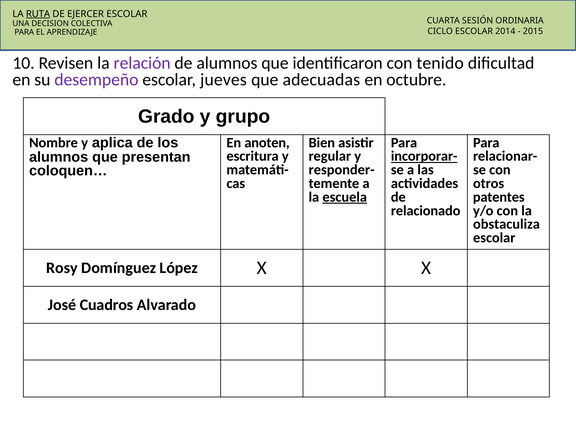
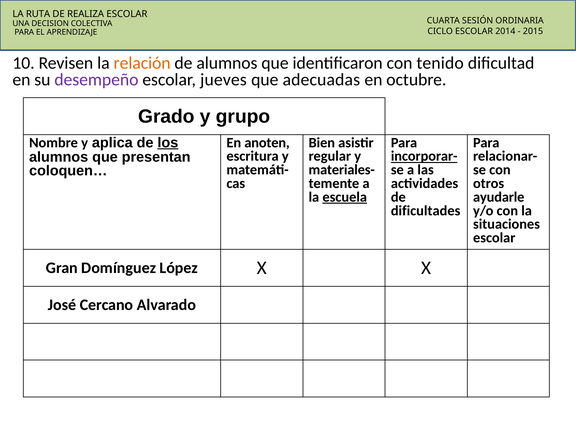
RUTA underline: present -> none (38, 14)
EJERCER: EJERCER -> REALIZA (86, 14)
relación colour: purple -> orange (142, 63)
los underline: none -> present (168, 143)
responder-: responder- -> materiales- (342, 170)
patentes: patentes -> ayudarle (499, 197)
relacionado: relacionado -> dificultades (426, 211)
obstaculiza: obstaculiza -> situaciones (506, 224)
Rosy: Rosy -> Gran (62, 268)
Cuadros: Cuadros -> Cercano (107, 305)
